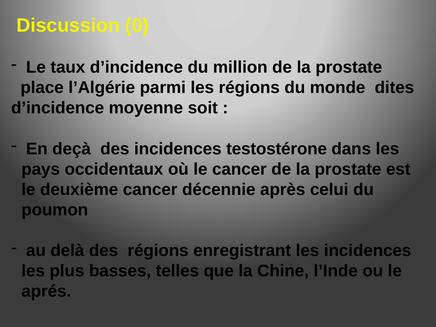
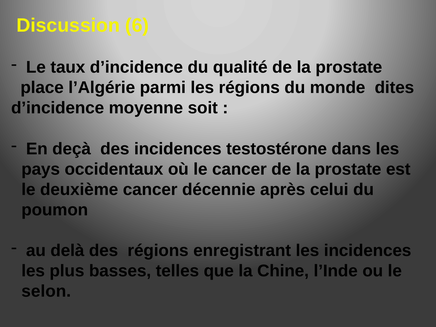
0: 0 -> 6 (137, 25)
million: million -> qualité (240, 67)
aprés: aprés -> selon (46, 291)
